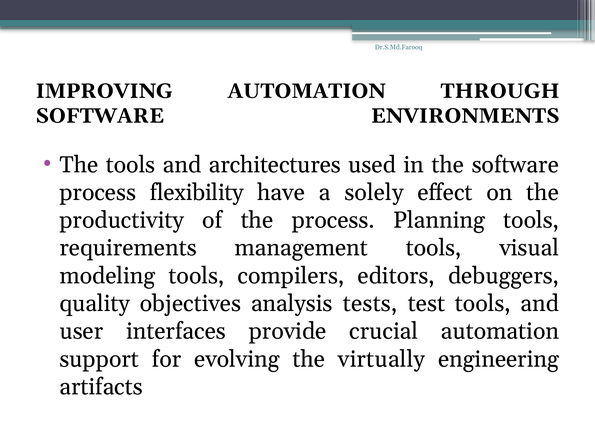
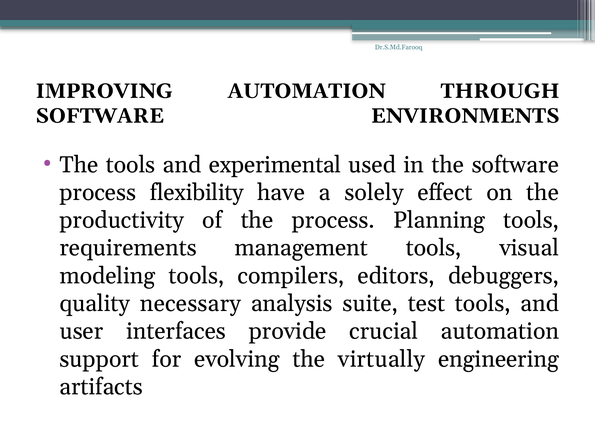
architectures: architectures -> experimental (275, 165)
objectives: objectives -> necessary (190, 304)
tests: tests -> suite (370, 304)
